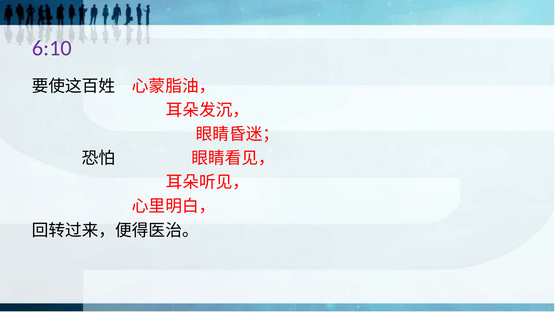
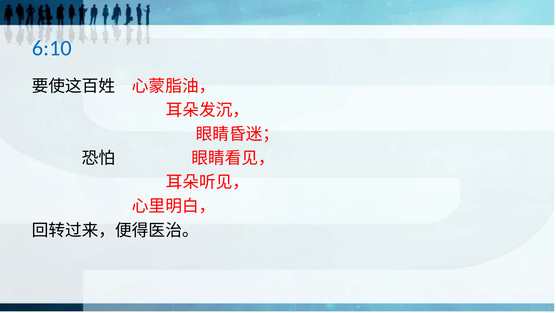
6:10 colour: purple -> blue (52, 48)
